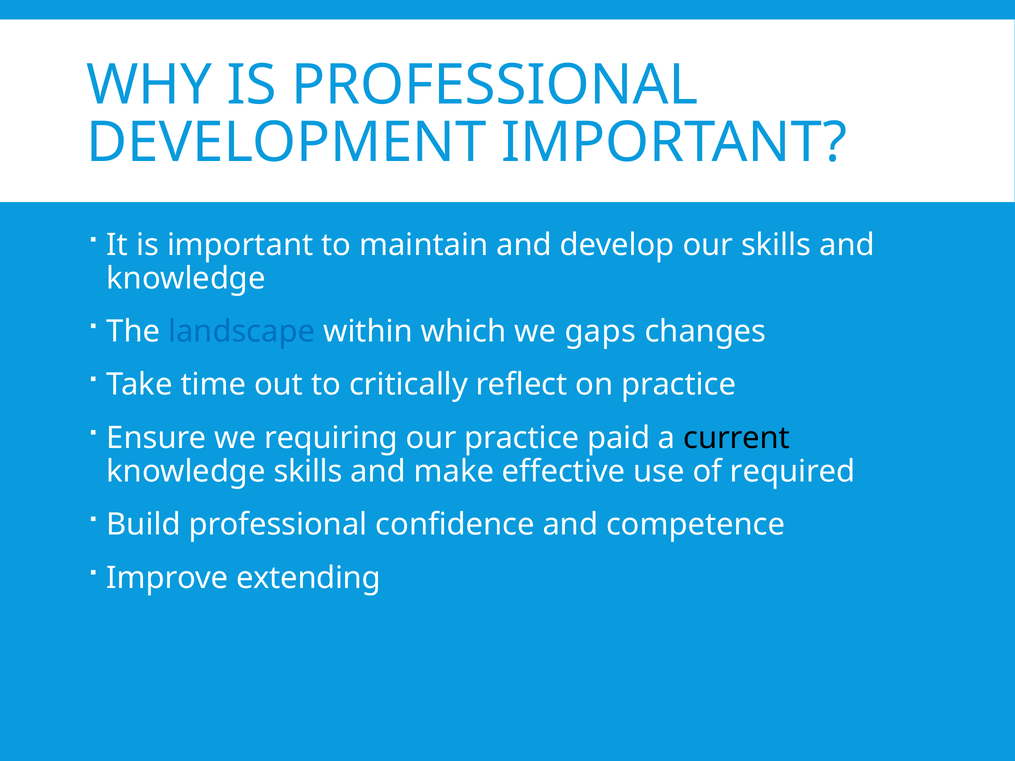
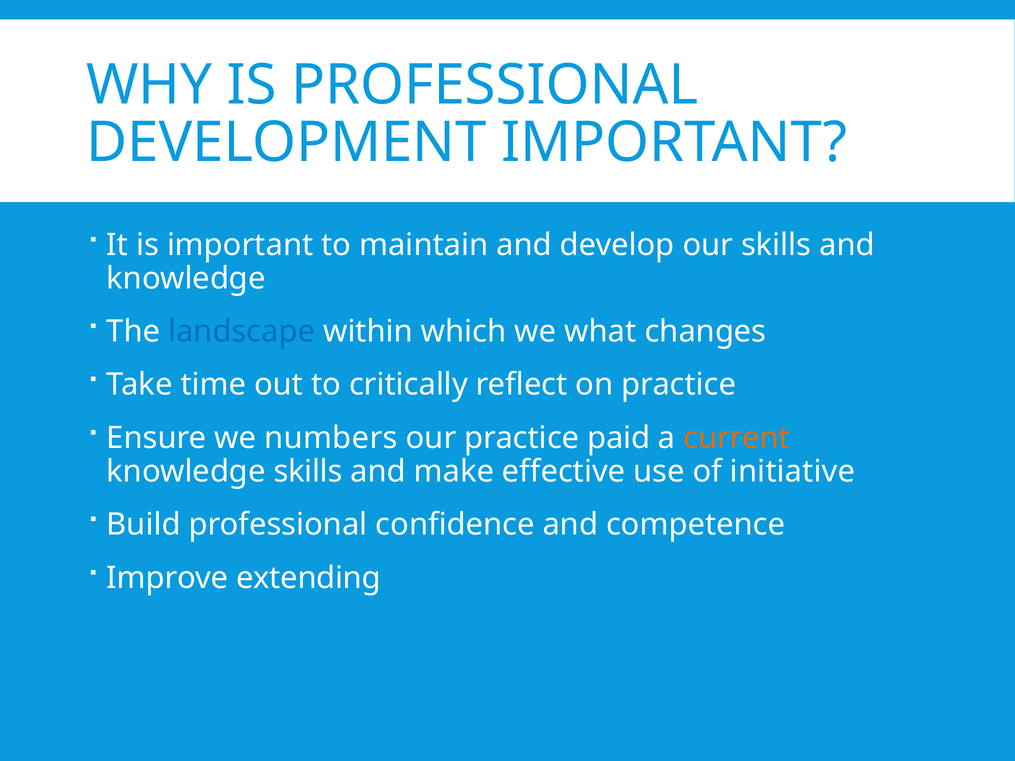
gaps: gaps -> what (600, 332)
requiring: requiring -> numbers (331, 438)
current colour: black -> orange (737, 438)
required: required -> initiative (793, 472)
